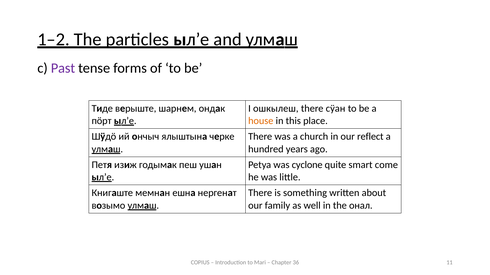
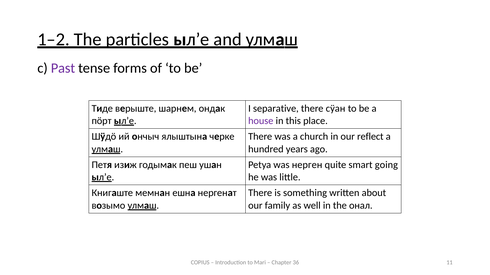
ошкылеш: ошкылеш -> separative (276, 109)
house colour: orange -> purple (261, 121)
cyclone: cyclone -> нерген (307, 165)
come: come -> going (386, 165)
